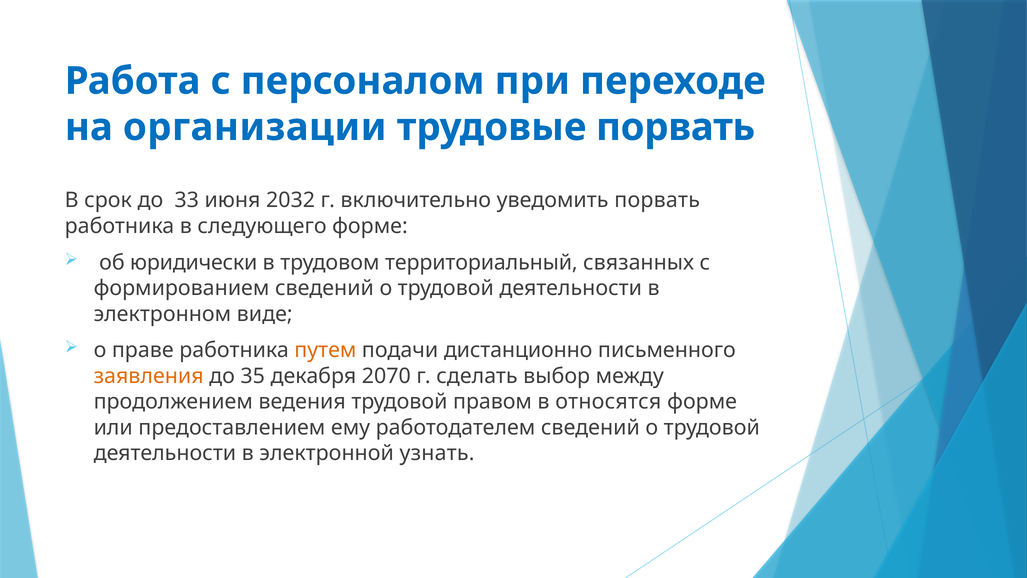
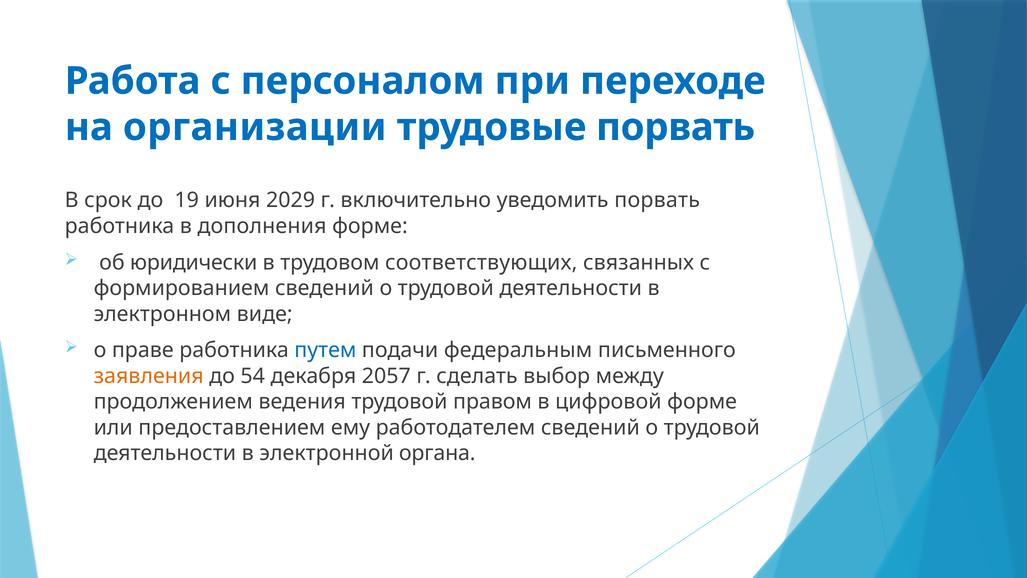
33: 33 -> 19 (187, 200)
2032: 2032 -> 2029 (291, 200)
следующего: следующего -> дополнения (262, 226)
территориальный: территориальный -> соответствующих (481, 262)
путем colour: orange -> blue (325, 350)
дистанционно: дистанционно -> федеральным (518, 350)
35: 35 -> 54 (253, 376)
2070: 2070 -> 2057 (386, 376)
относятся: относятся -> цифровой (608, 402)
узнать: узнать -> органа (437, 453)
